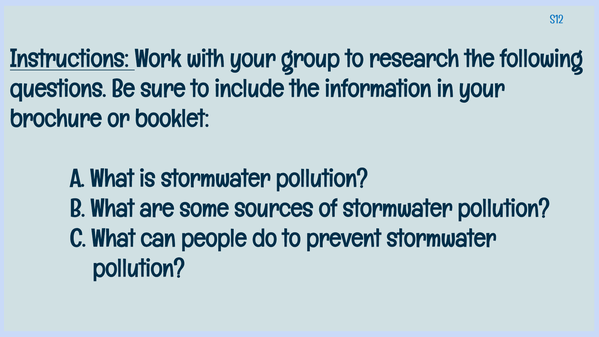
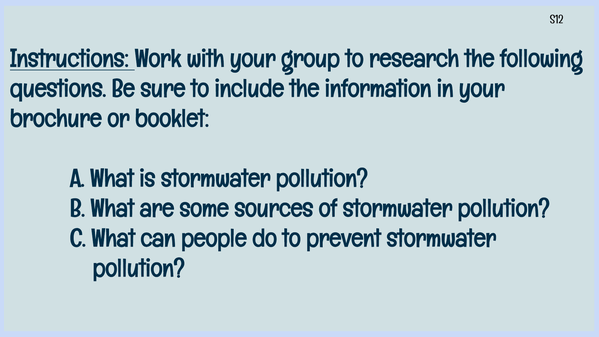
S12 colour: blue -> black (557, 20)
